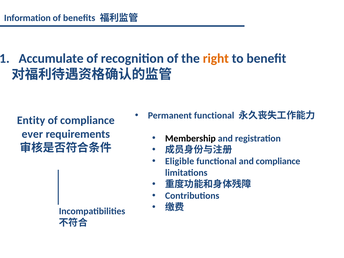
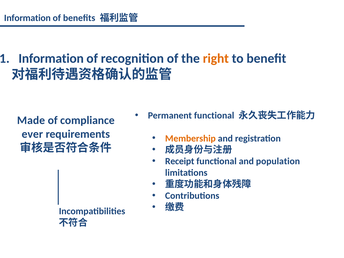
Accumulate: Accumulate -> Information (51, 58)
Entity: Entity -> Made (31, 120)
Membership colour: black -> orange (190, 138)
Eligible: Eligible -> Receipt (180, 161)
and compliance: compliance -> population (278, 161)
